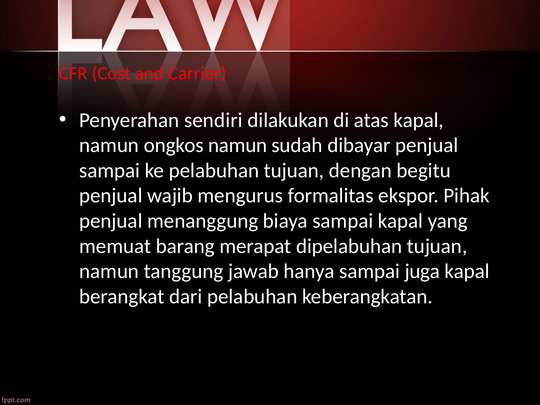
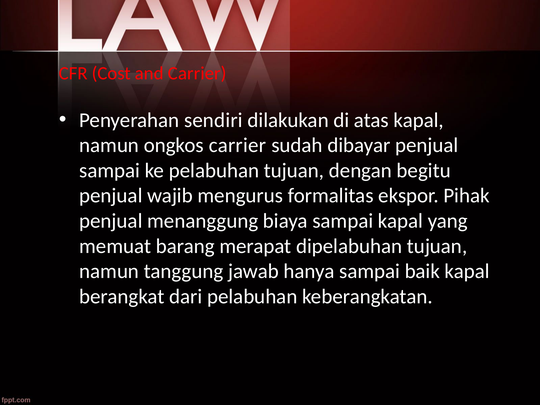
ongkos namun: namun -> carrier (237, 145)
juga: juga -> baik (422, 271)
